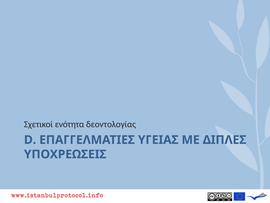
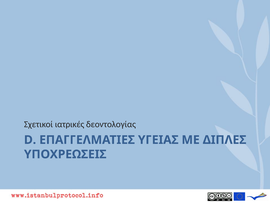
ενότητα: ενότητα -> ιατρικές (70, 124)
